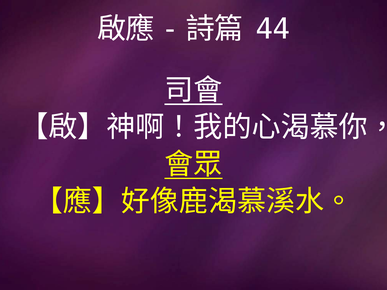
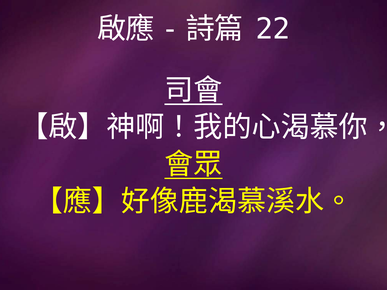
44: 44 -> 22 (273, 29)
